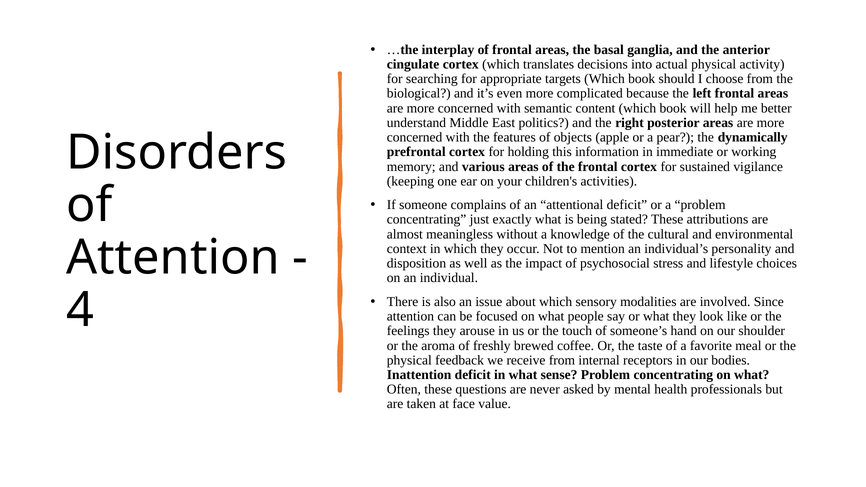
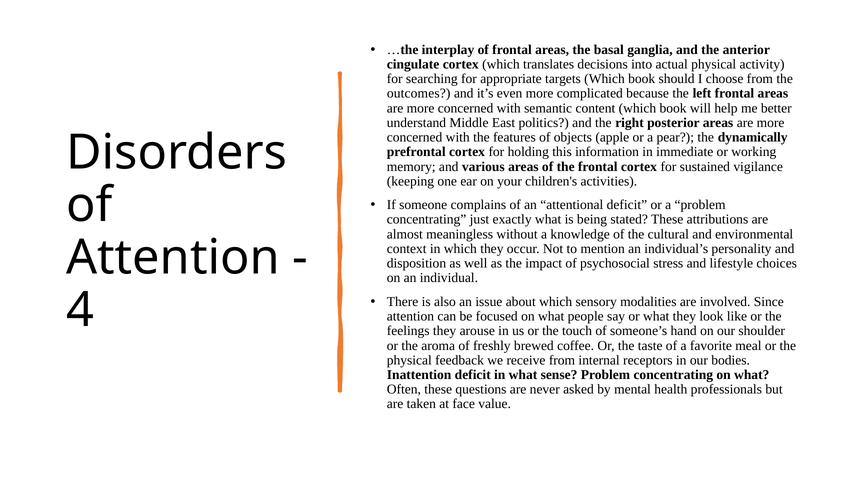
biological: biological -> outcomes (419, 94)
